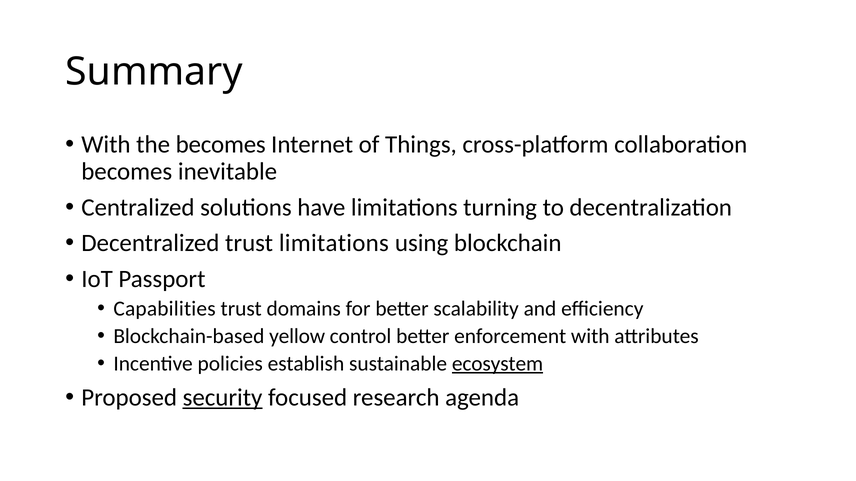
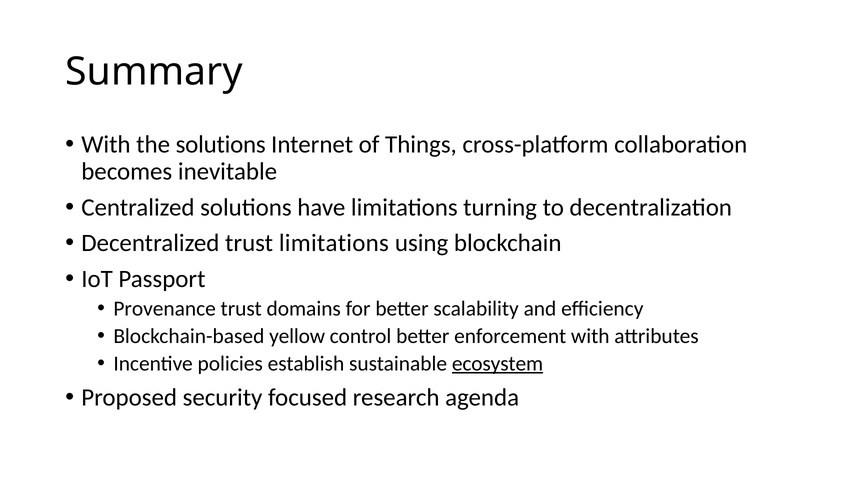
the becomes: becomes -> solutions (221, 145)
Capabilities: Capabilities -> Provenance (165, 309)
security underline: present -> none (223, 398)
